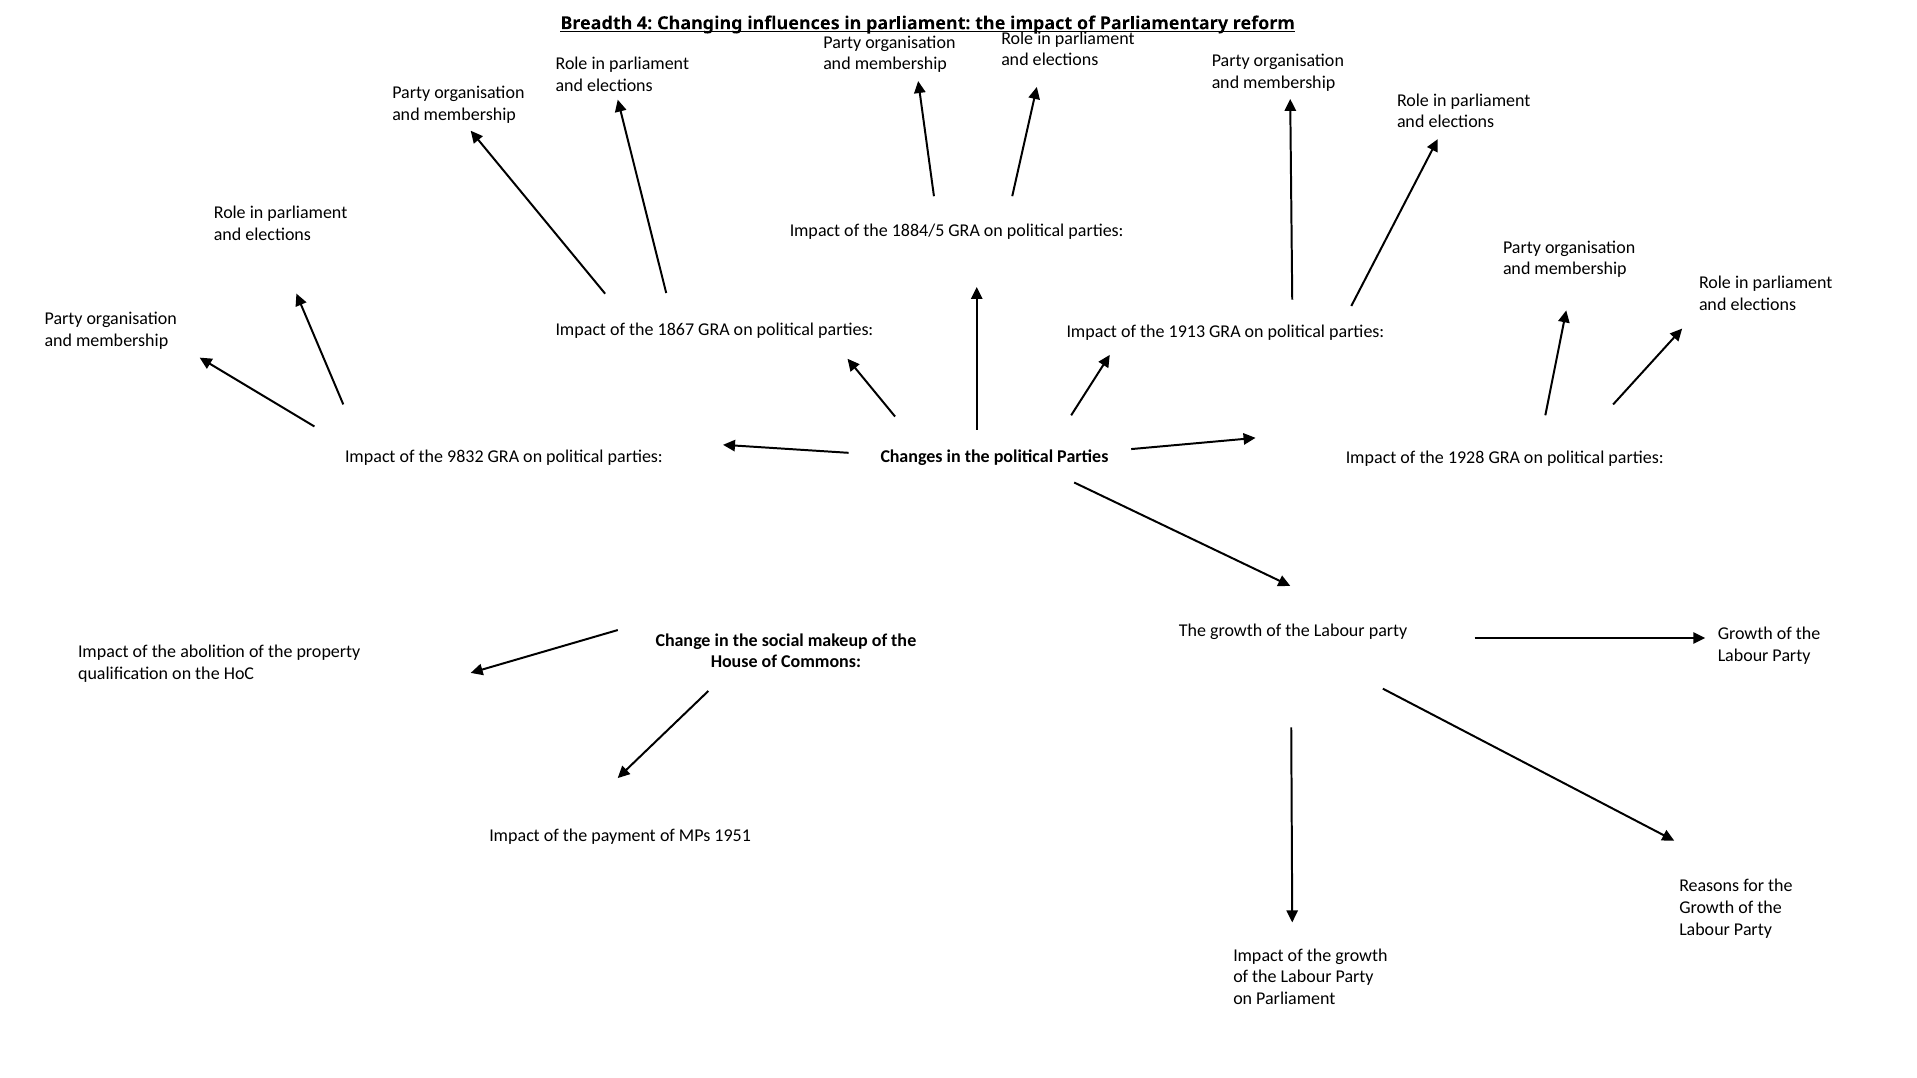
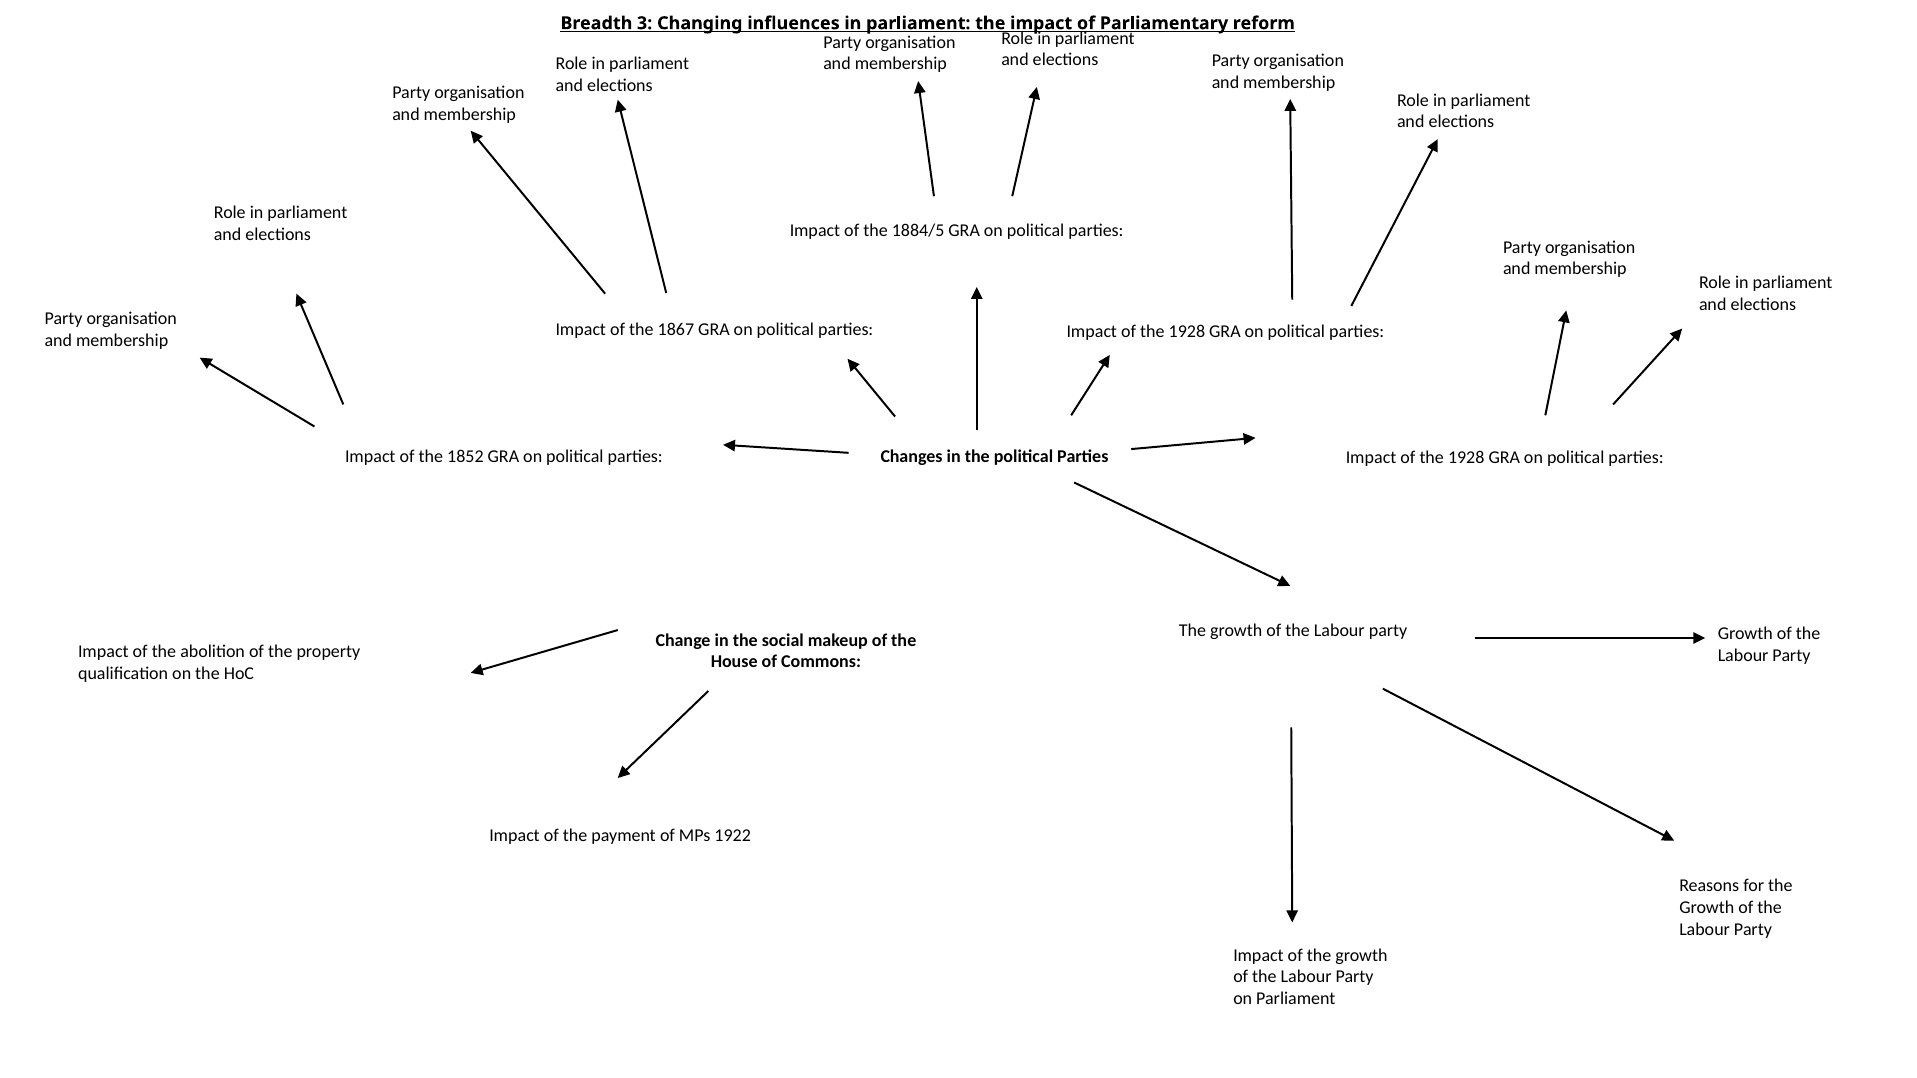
4: 4 -> 3 (645, 23)
1913: 1913 -> 1928 (1187, 332)
9832: 9832 -> 1852 (465, 457)
1951: 1951 -> 1922 (733, 835)
